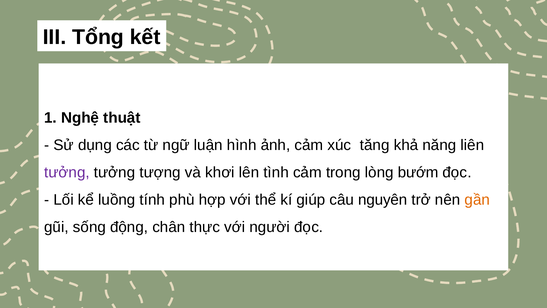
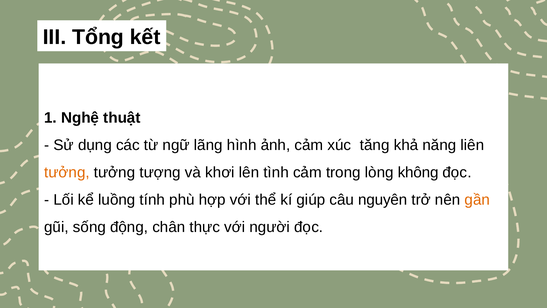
luận: luận -> lãng (208, 145)
tưởng colour: purple -> orange (67, 172)
bướm: bướm -> không (418, 172)
